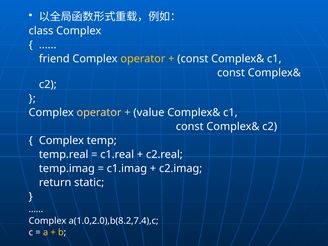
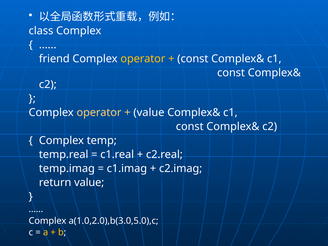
return static: static -> value (89, 182)
a(1.0,2.0),b(8.2,7.4),c: a(1.0,2.0),b(8.2,7.4),c -> a(1.0,2.0),b(3.0,5.0),c (114, 221)
